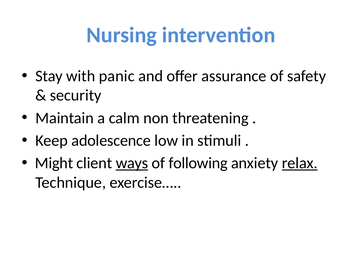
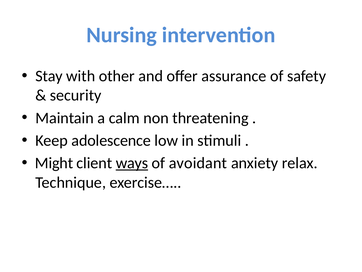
panic: panic -> other (117, 76)
following: following -> avoidant (198, 163)
relax underline: present -> none (300, 163)
